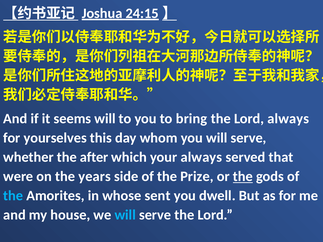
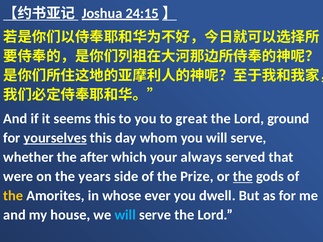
seems will: will -> this (105, 119)
bring: bring -> great (192, 119)
Lord always: always -> ground (288, 119)
yourselves underline: none -> present (55, 138)
the colour: light blue -> yellow (13, 196)
sent: sent -> ever (158, 196)
